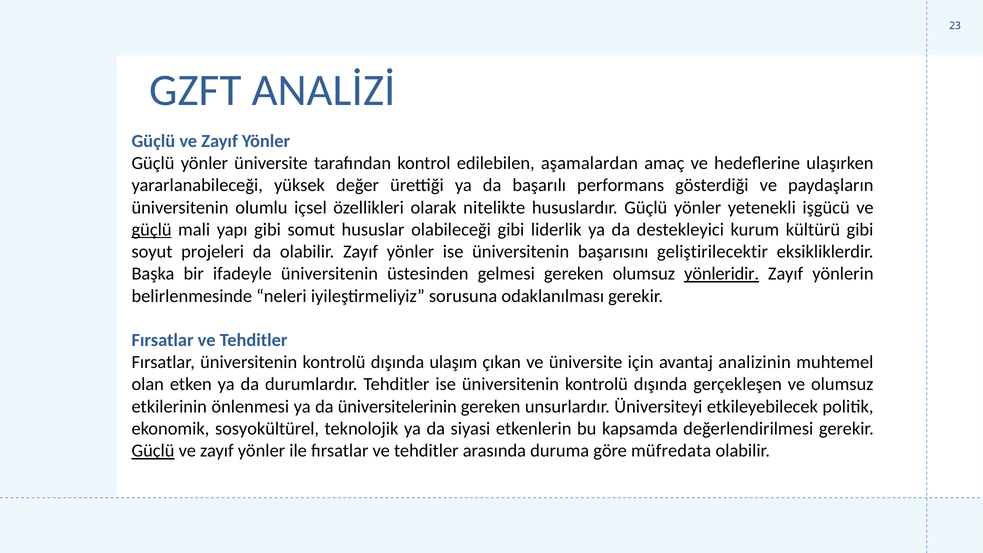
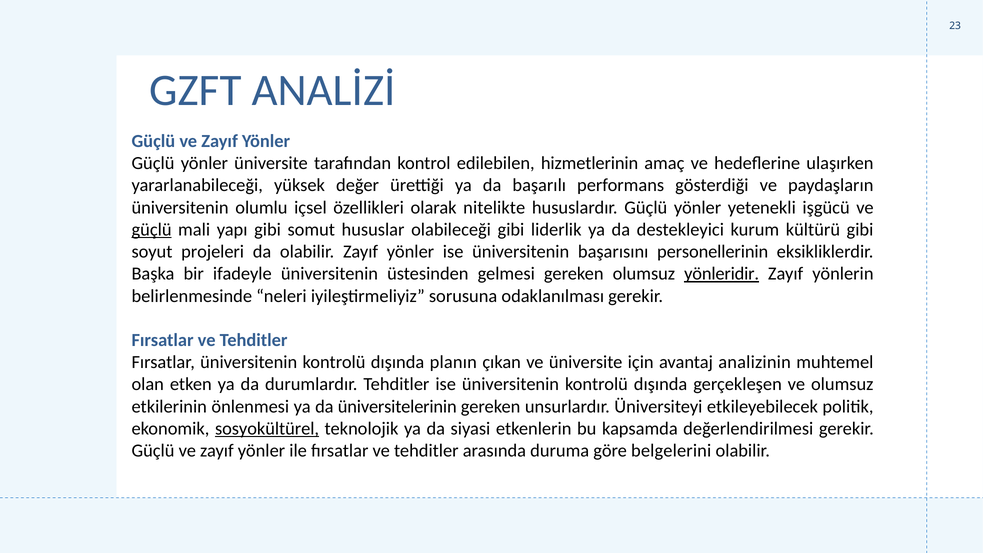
aşamalardan: aşamalardan -> hizmetlerinin (590, 163)
geliştirilecektir: geliştirilecektir -> personellerinin (713, 252)
ulaşım: ulaşım -> planın (453, 362)
sosyokültürel underline: none -> present (267, 429)
Güçlü underline: present -> none (153, 451)
müfredata: müfredata -> belgelerini (671, 451)
